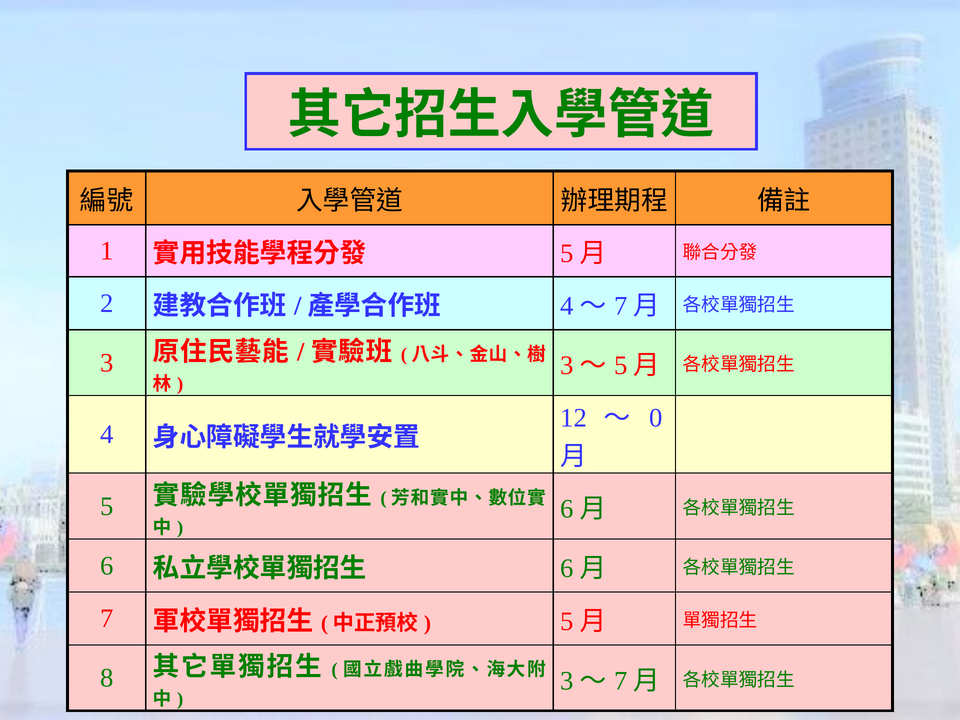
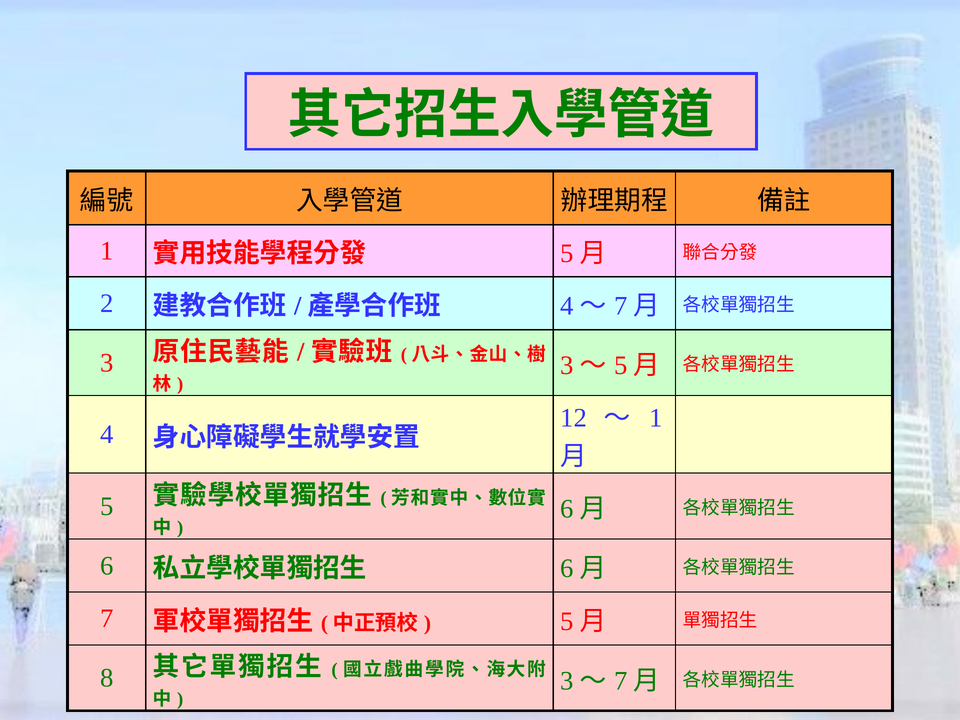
0: 0 -> 1 (656, 418)
